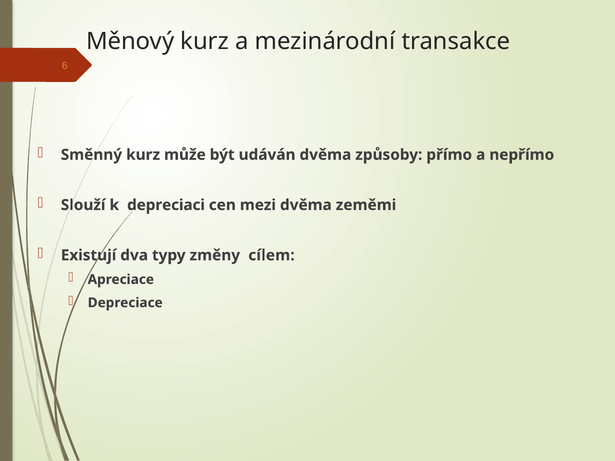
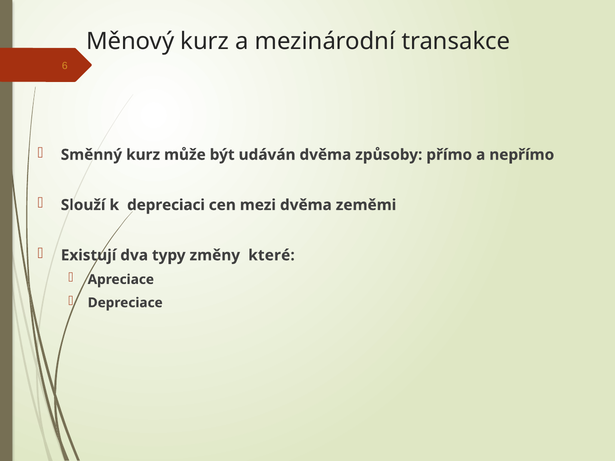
cílem: cílem -> které (271, 255)
